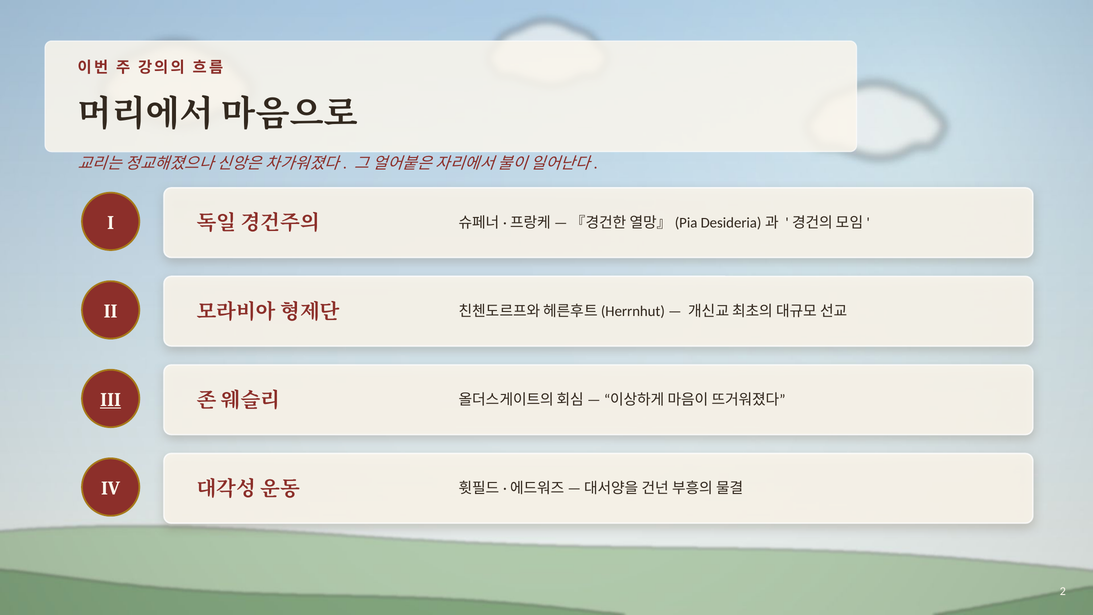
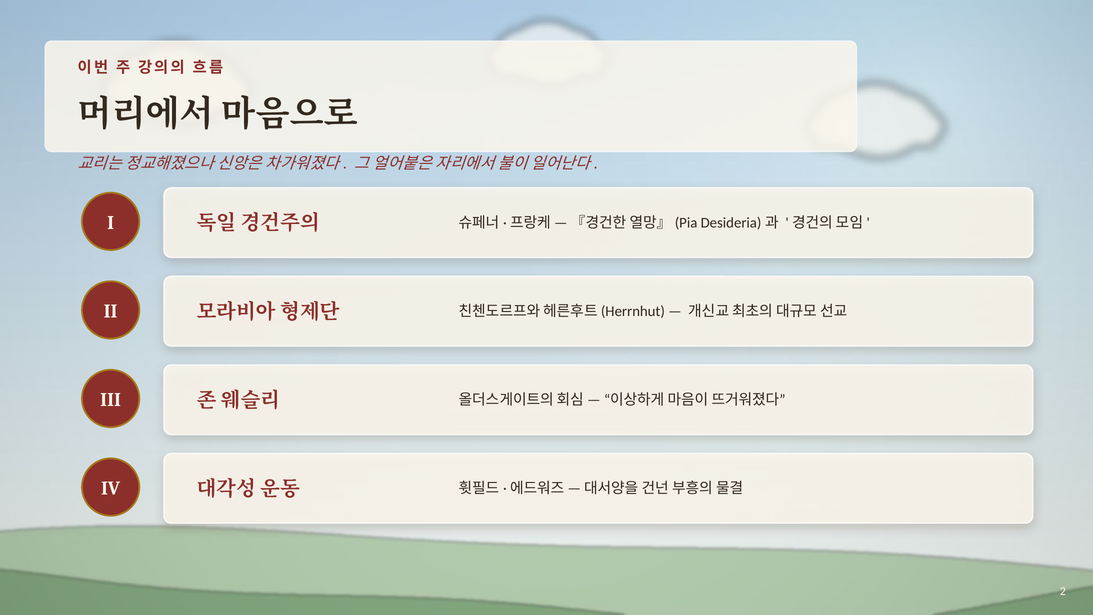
III underline: present -> none (111, 400)
